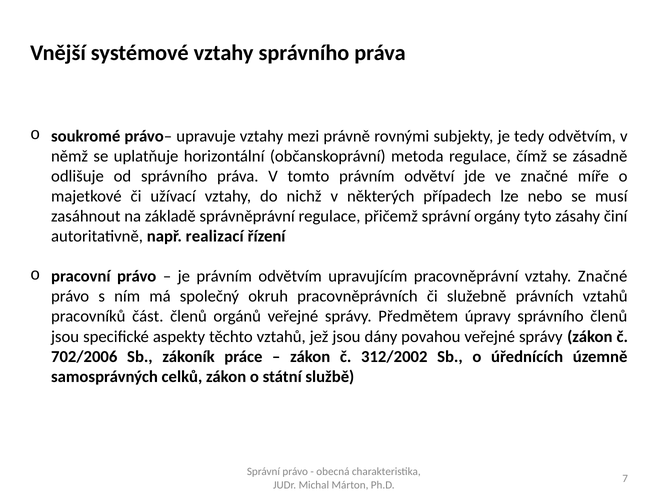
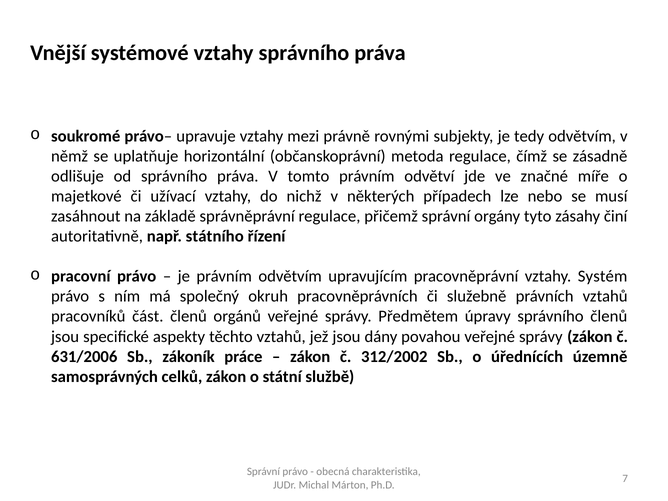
realizací: realizací -> státního (215, 236)
vztahy Značné: Značné -> Systém (603, 276)
702/2006: 702/2006 -> 631/2006 (84, 357)
